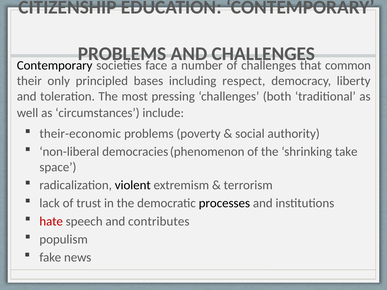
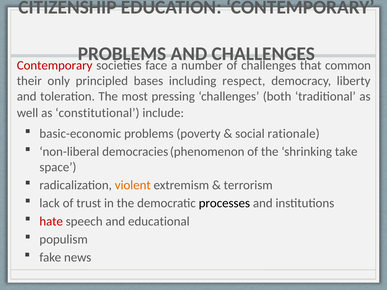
Contemporary colour: black -> red (55, 65)
circumstances: circumstances -> constitutional (97, 113)
their-economic: their-economic -> basic-economic (80, 134)
authority: authority -> rationale (294, 134)
violent colour: black -> orange (133, 185)
contributes: contributes -> educational (159, 221)
